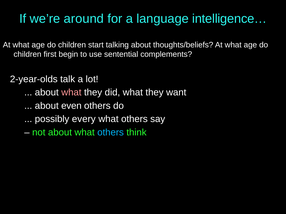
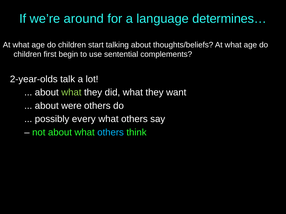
intelligence…: intelligence… -> determines… (230, 19)
what colour: pink -> light green (71, 93)
even: even -> were (71, 106)
